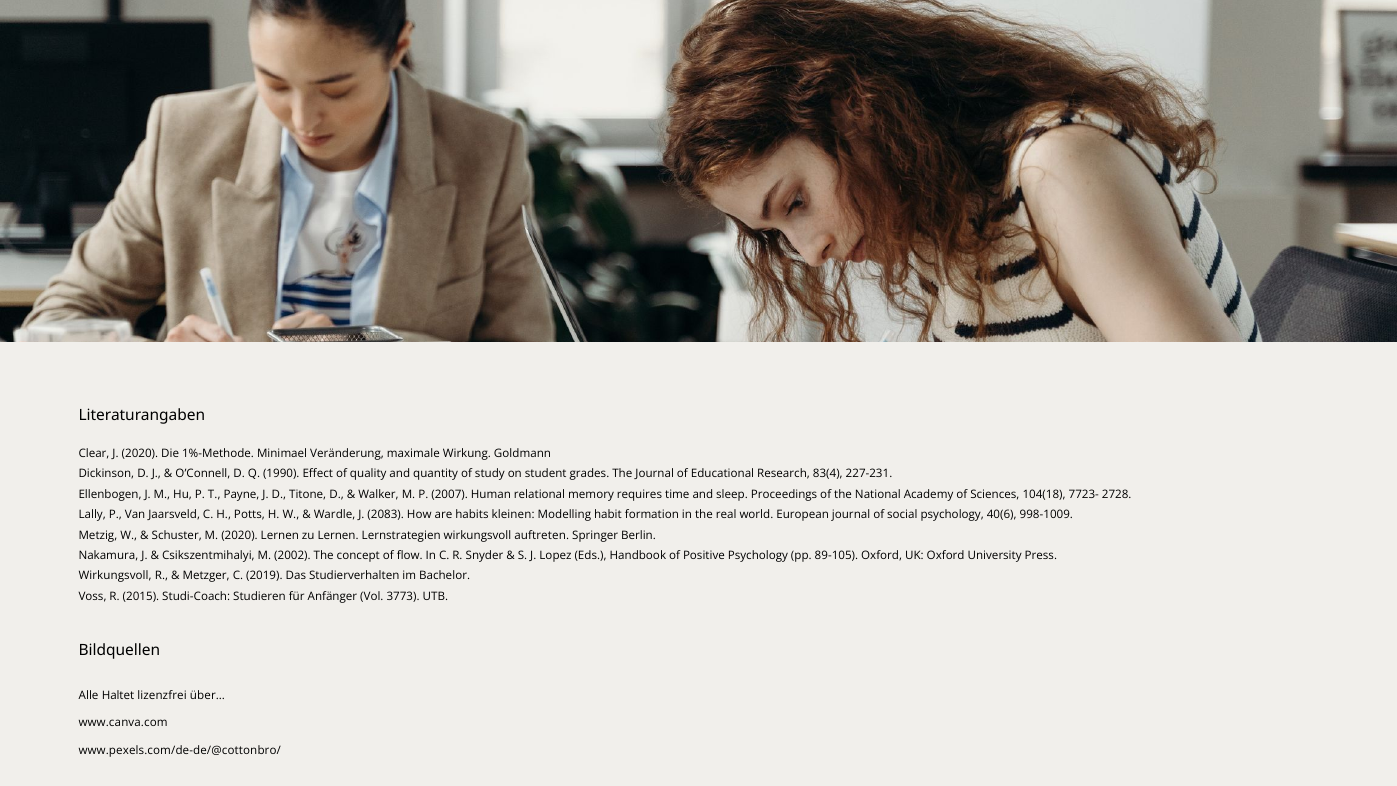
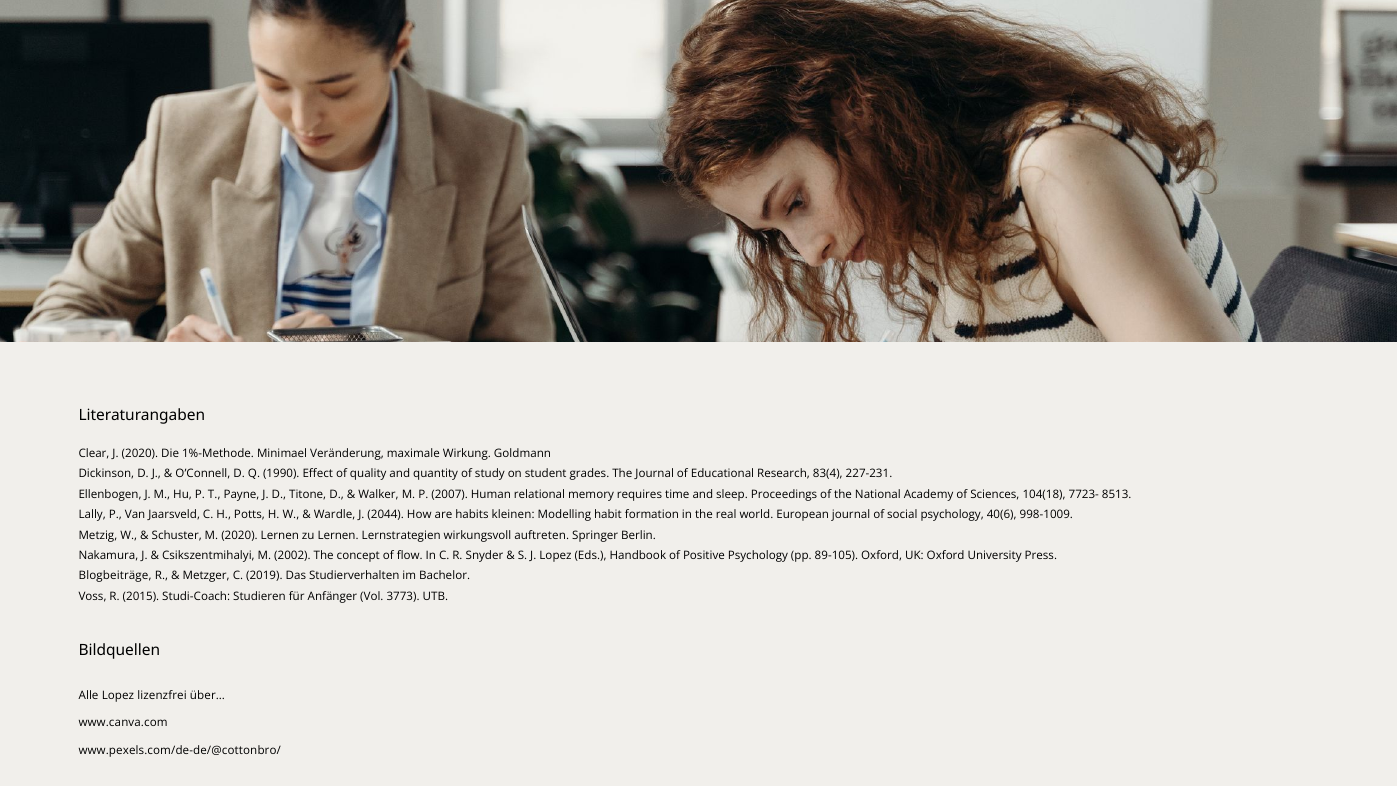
2728: 2728 -> 8513 (1117, 494)
2083: 2083 -> 2044 (386, 515)
Wirkungsvoll: Wirkungsvoll -> Blogbeiträge (115, 576)
Alle Haltet: Haltet -> Lopez (118, 696)
